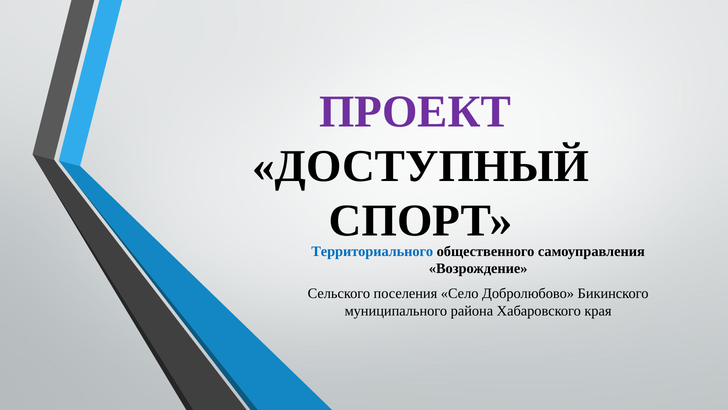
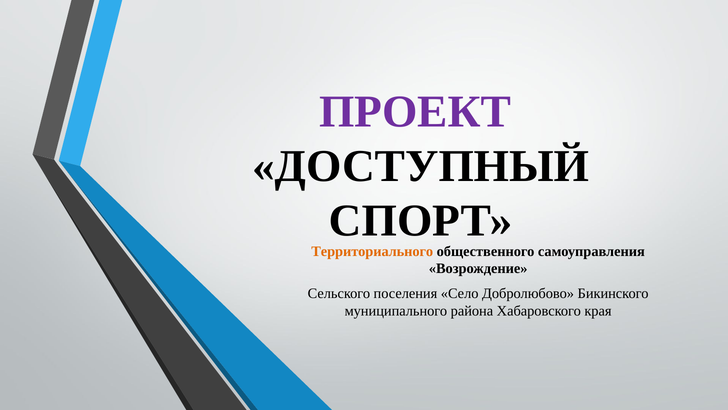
Территориального colour: blue -> orange (372, 251)
